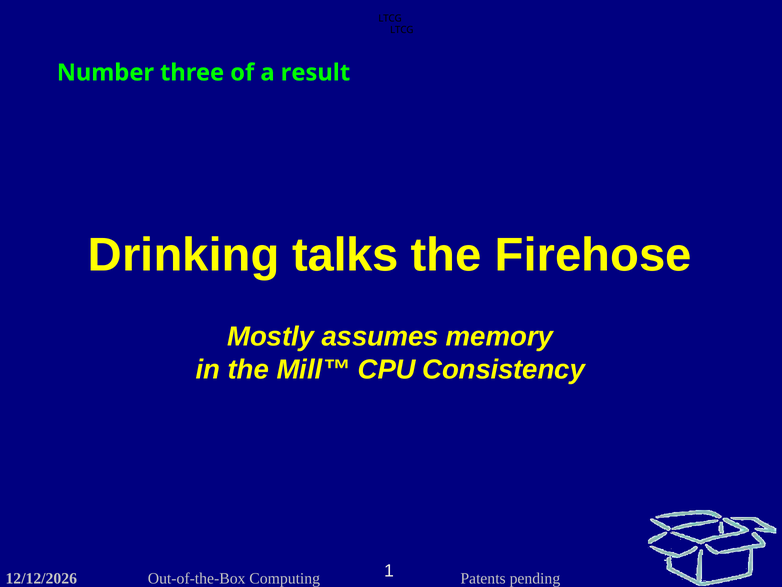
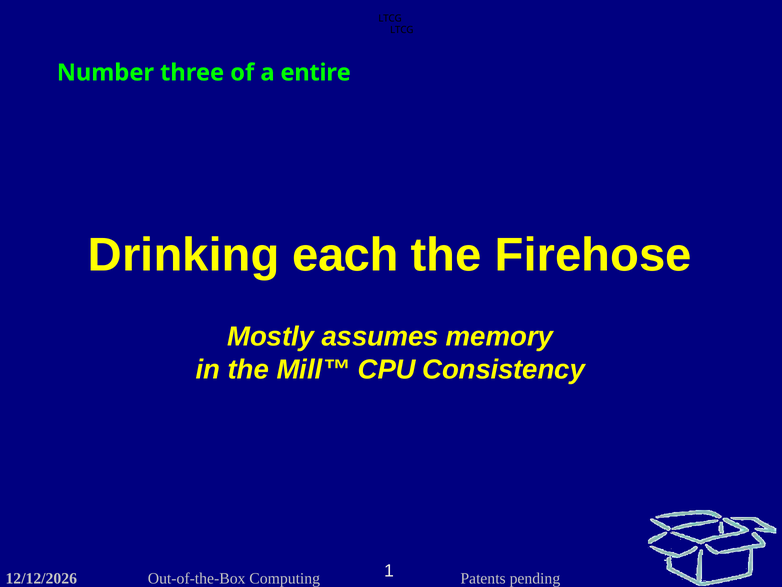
result: result -> entire (316, 73)
talks: talks -> each (345, 255)
